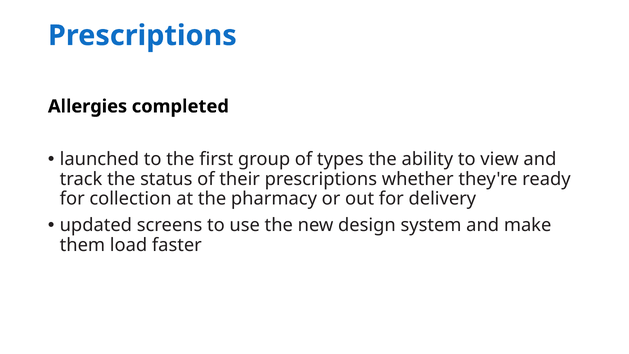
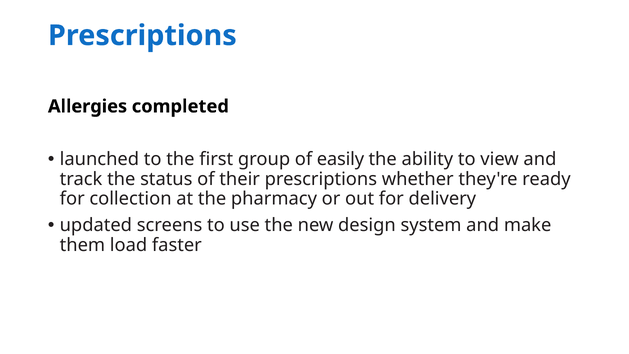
types: types -> easily (340, 159)
